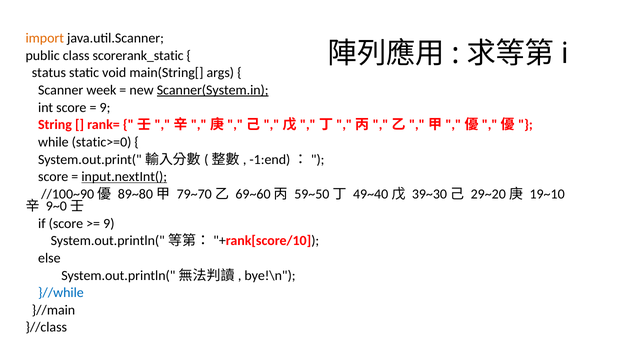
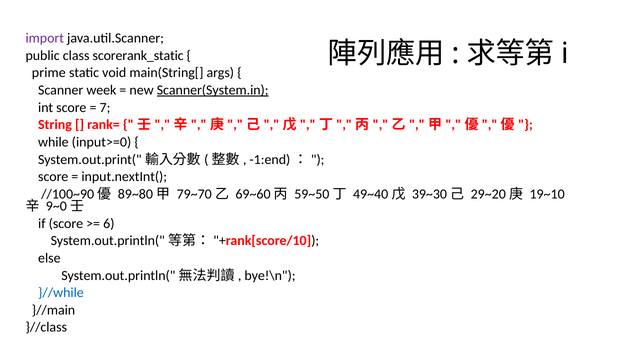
import colour: orange -> purple (45, 38)
status: status -> prime (49, 73)
9: 9 -> 7 (105, 108)
static>=0: static>=0 -> input>=0 (102, 142)
input.nextInt( underline: present -> none (124, 177)
9: 9 -> 6 (109, 224)
